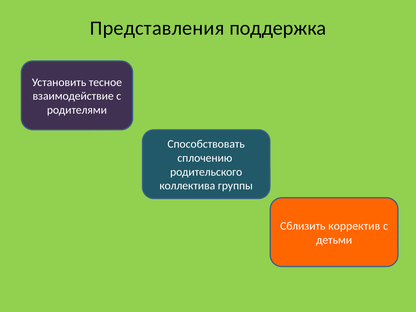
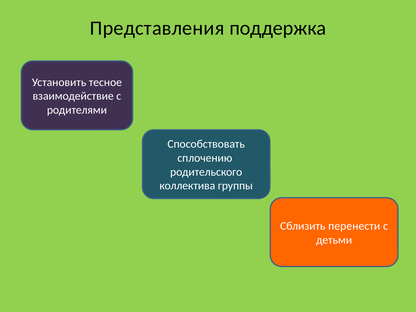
корректив: корректив -> перенести (354, 226)
